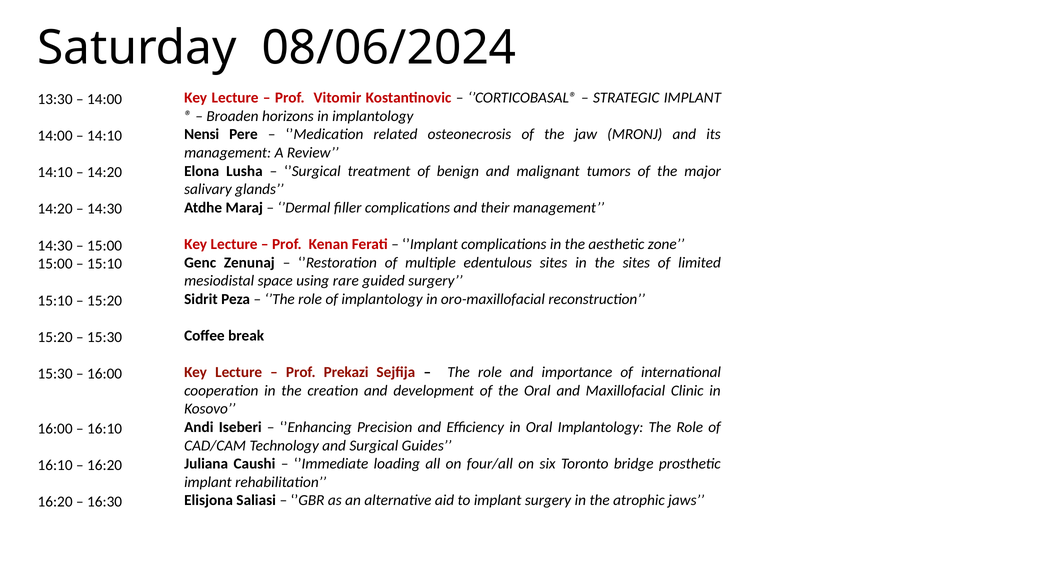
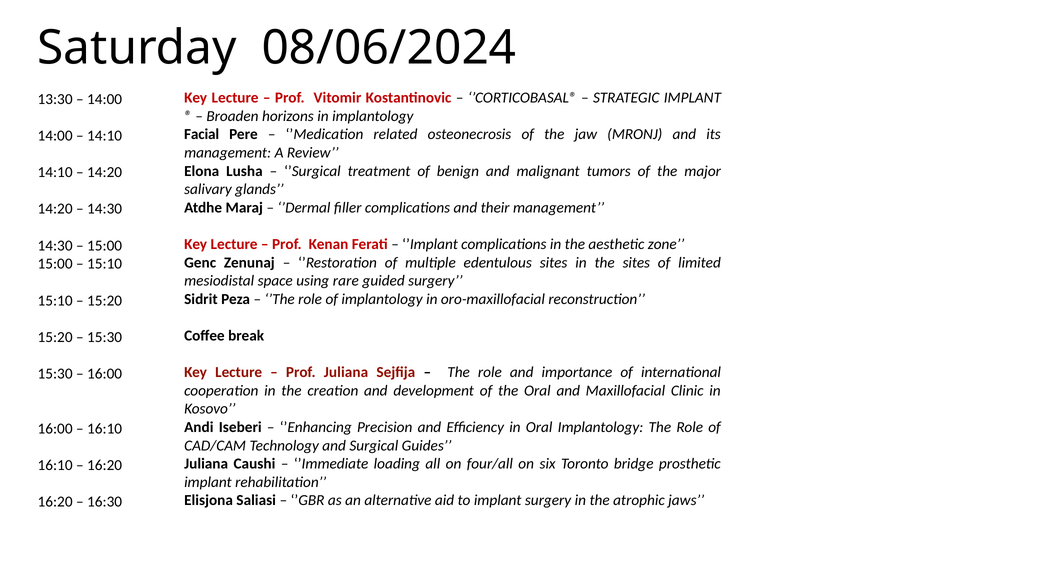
Nensi: Nensi -> Facial (202, 134)
Prof Prekazi: Prekazi -> Juliana (346, 372)
